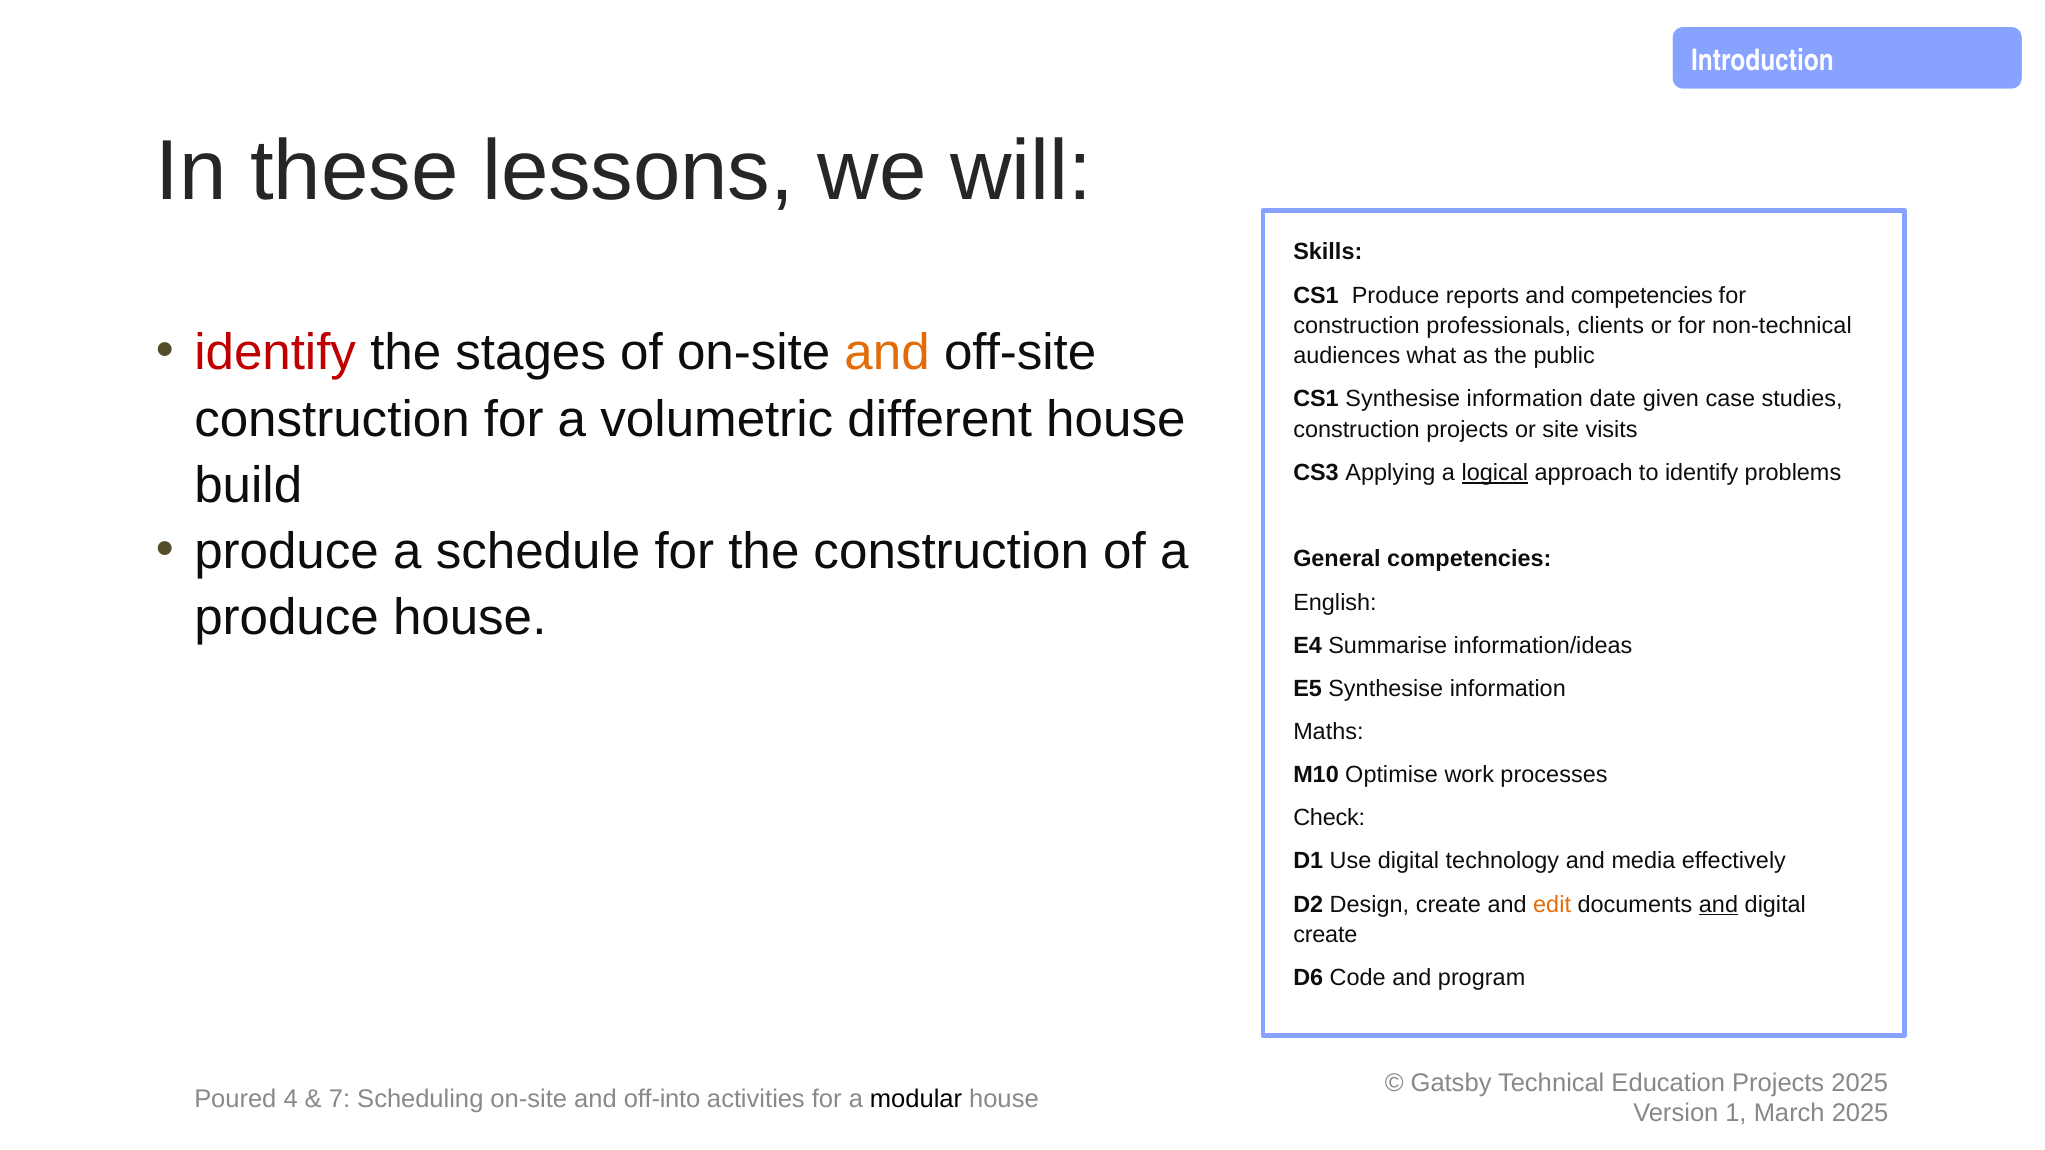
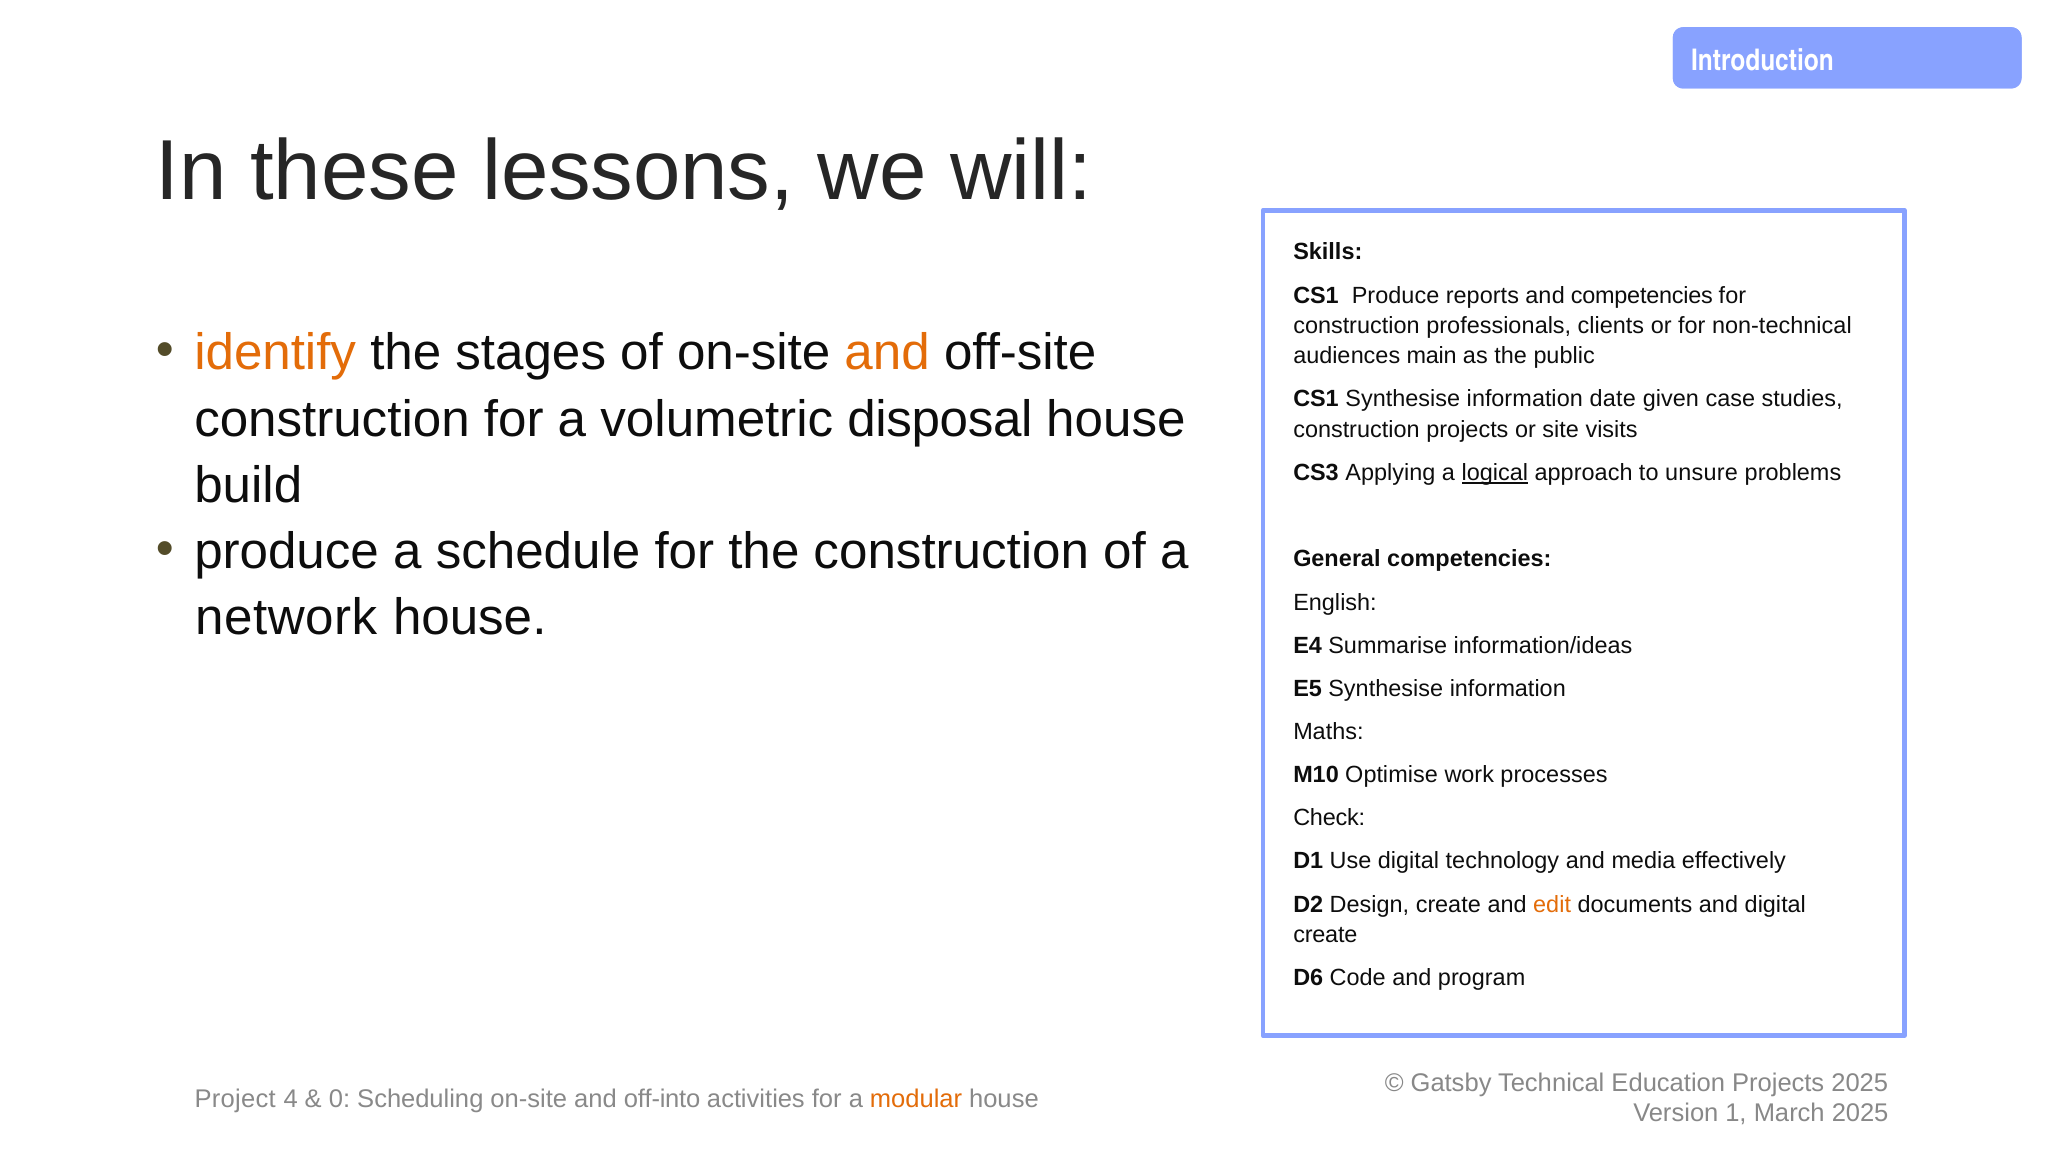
identify colour: red -> orange (275, 353)
what: what -> main (1432, 356)
different: different -> disposal (940, 419)
to identify: identify -> unsure (1702, 473)
produce: produce -> network (286, 618)
and underline: present -> none (1718, 905)
Poured: Poured -> Project (235, 1100)
7: 7 -> 0 (340, 1100)
modular colour: black -> orange (916, 1100)
